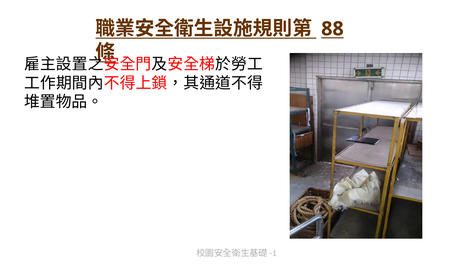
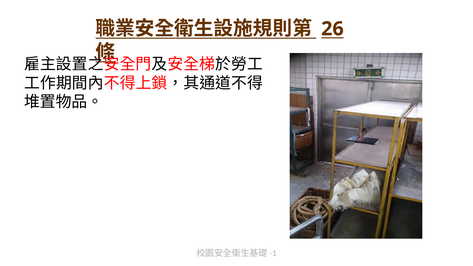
88: 88 -> 26 (332, 29)
